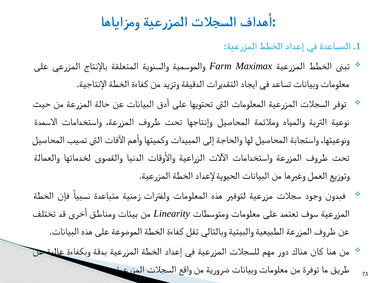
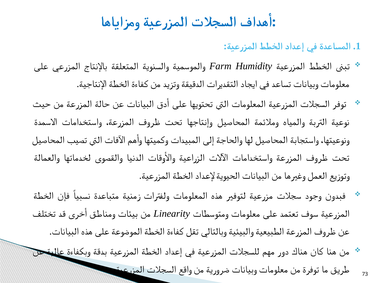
Maximax: Maximax -> Humidity (254, 66)
